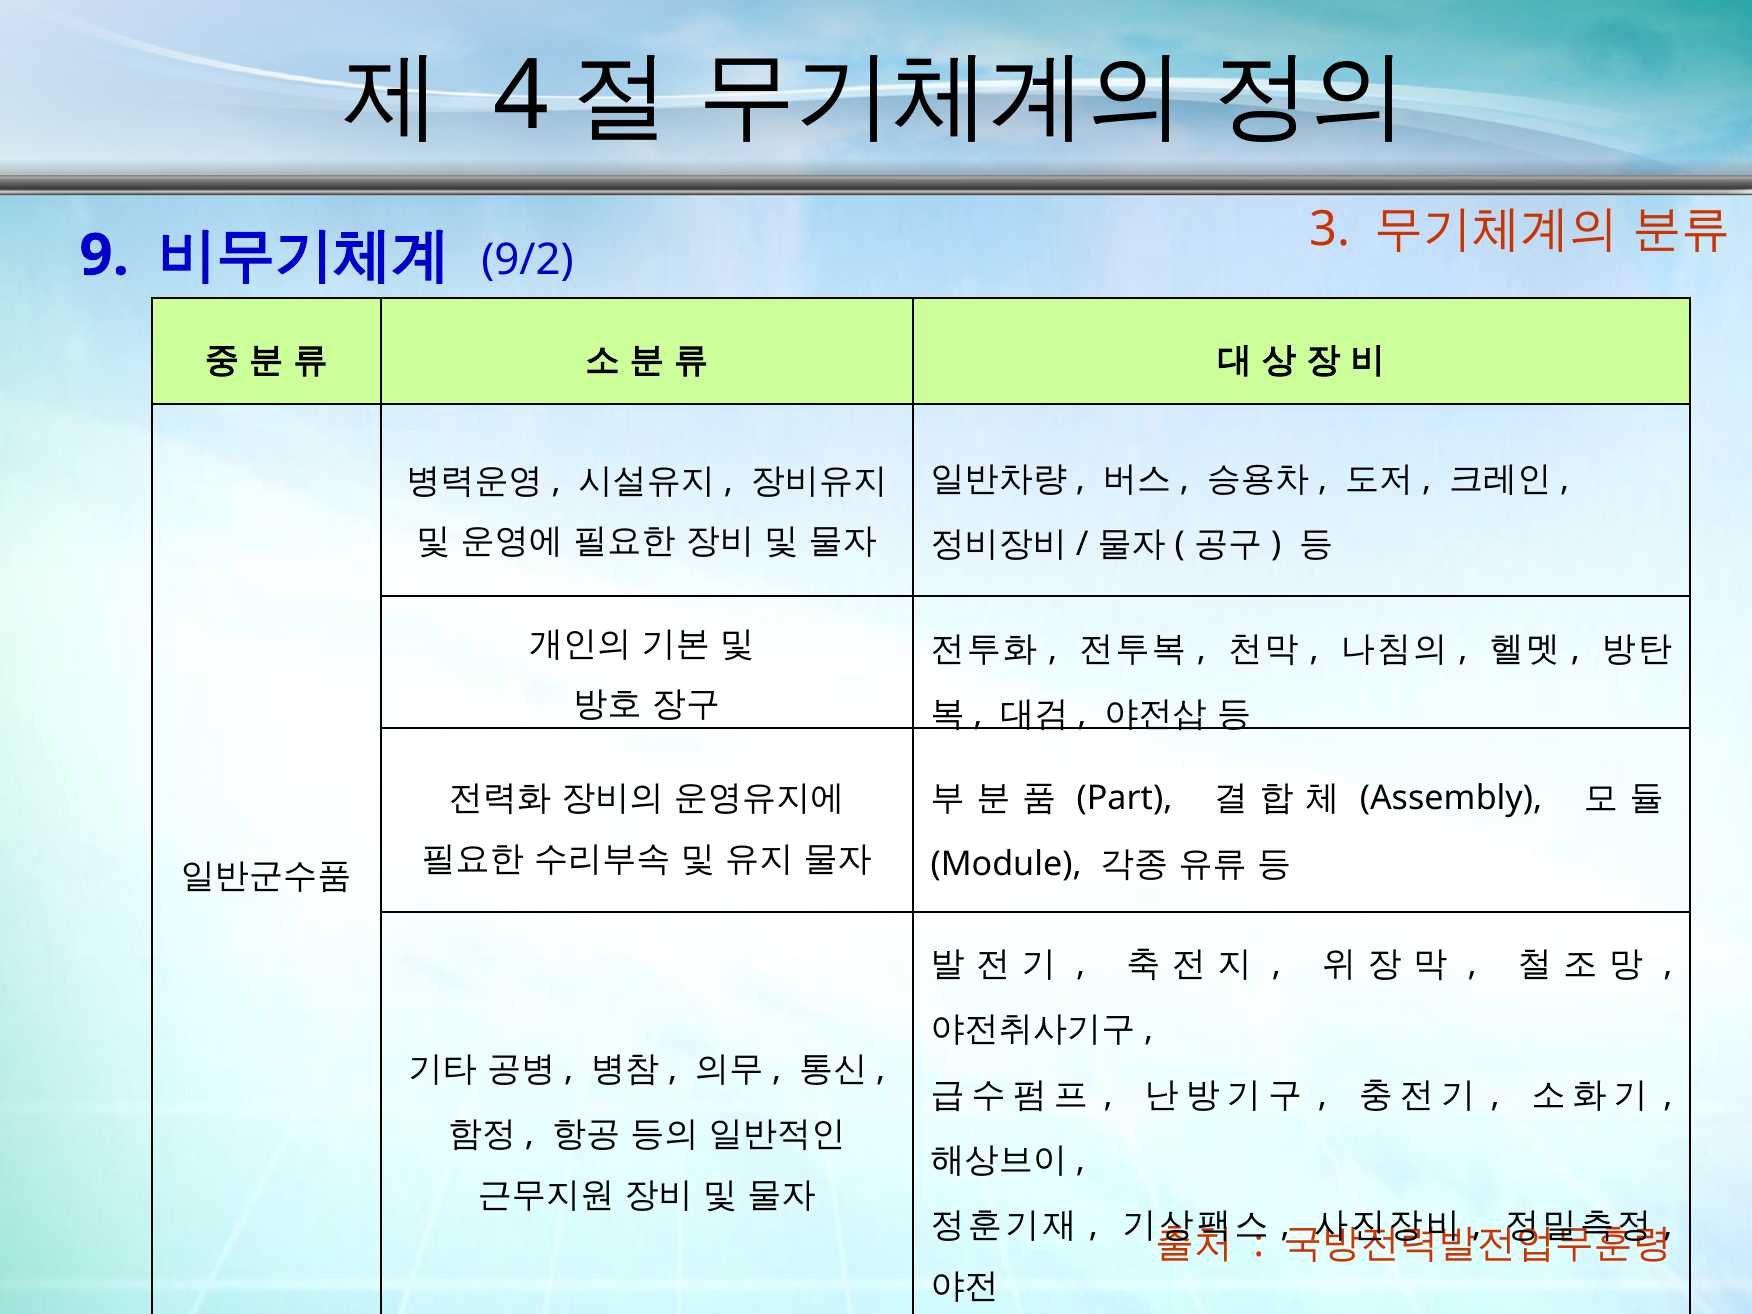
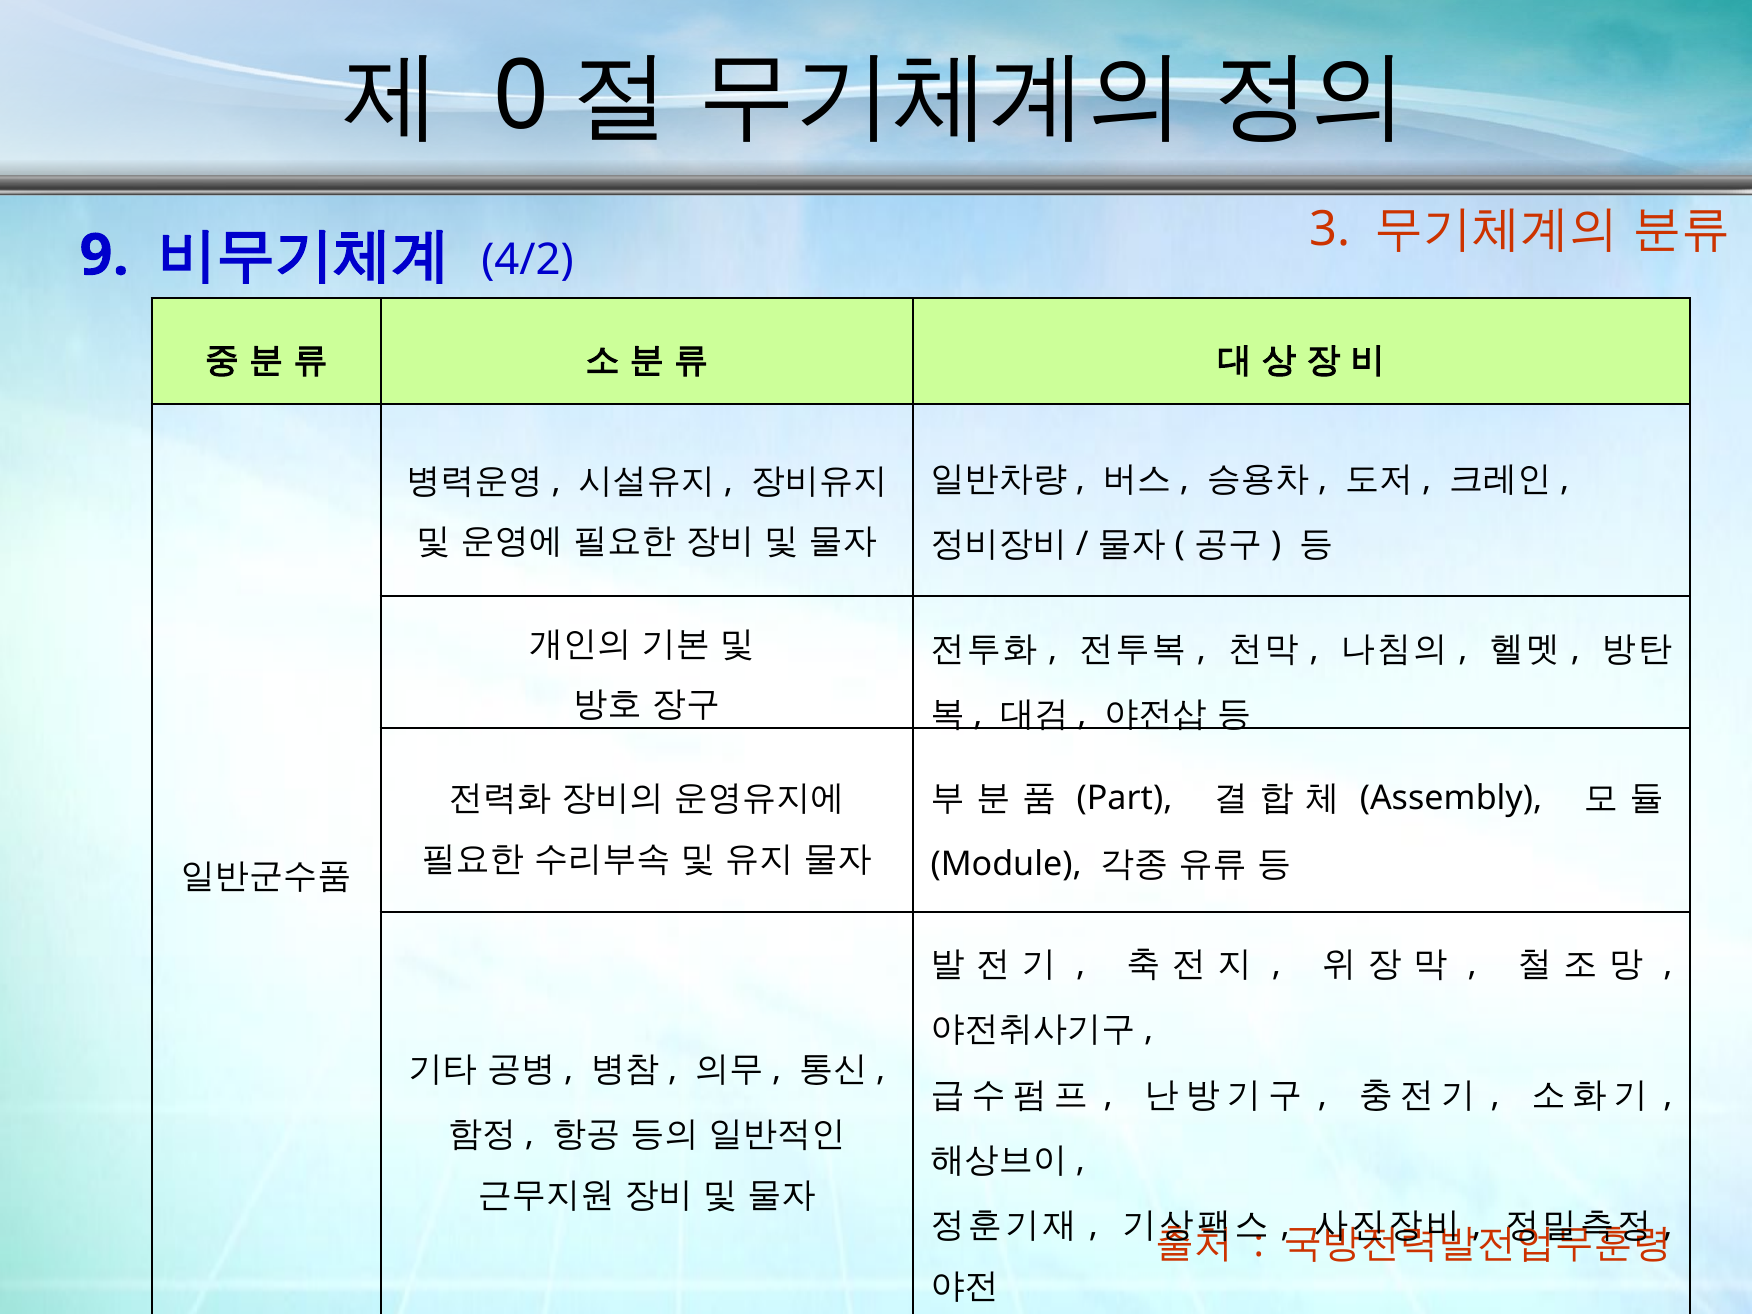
4: 4 -> 0 (521, 96)
9/2: 9/2 -> 4/2 (528, 260)
